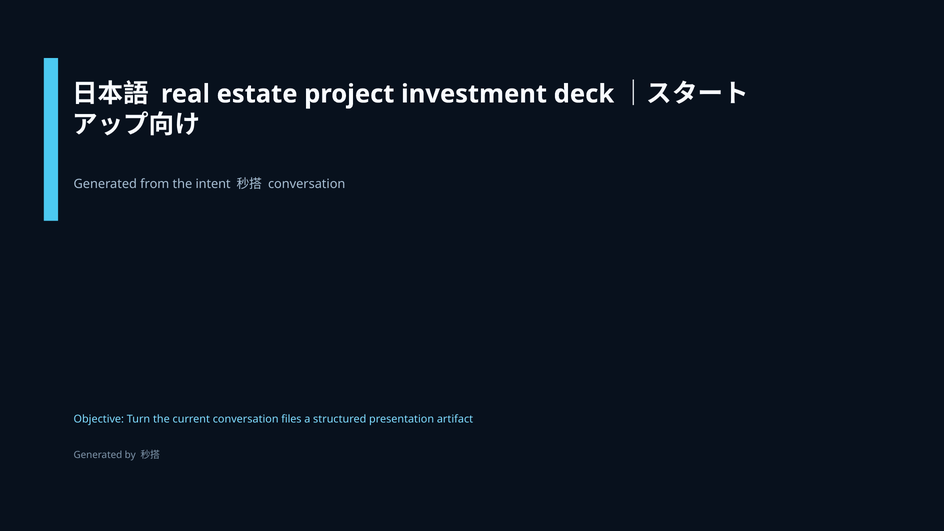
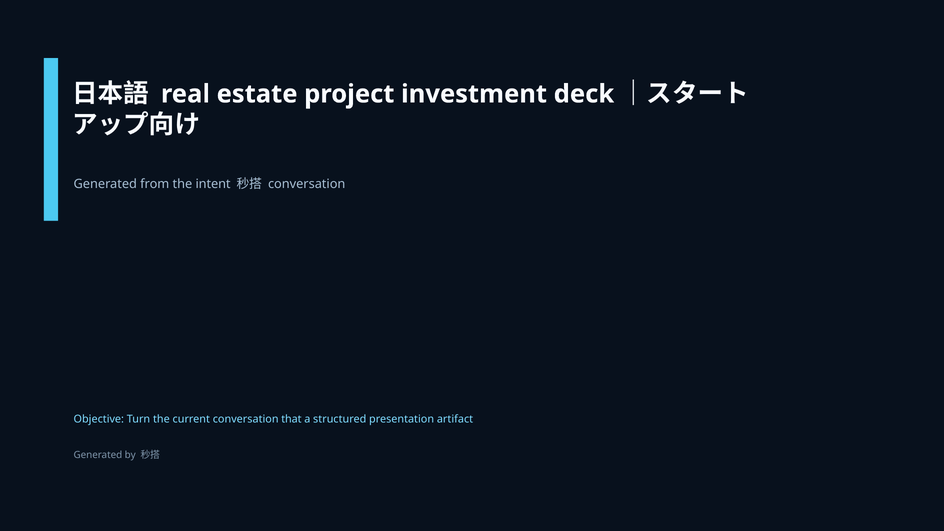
files: files -> that (291, 419)
